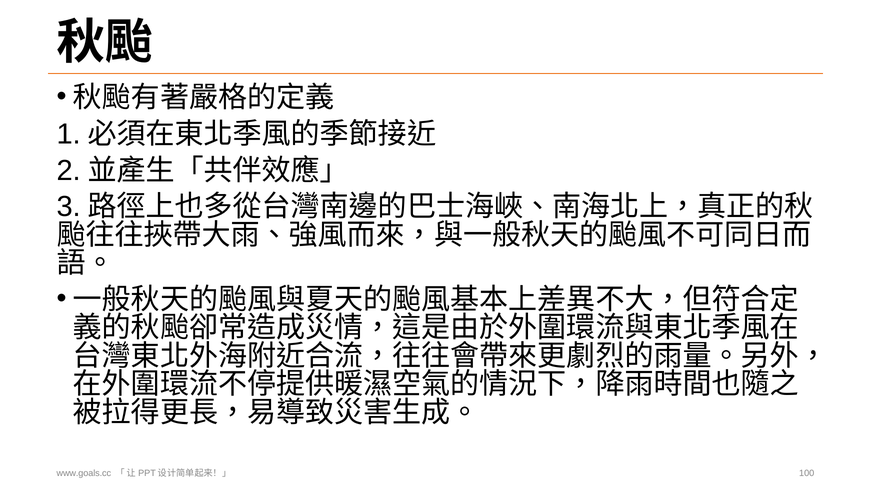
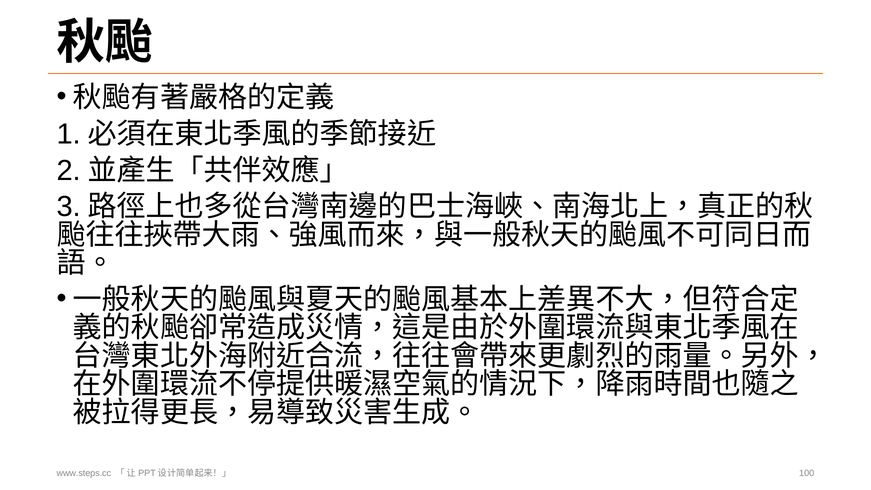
www.goals.cc: www.goals.cc -> www.steps.cc (84, 473)
